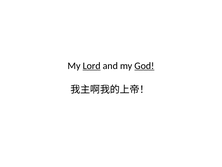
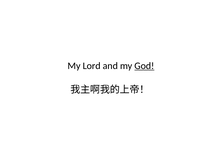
Lord underline: present -> none (92, 66)
